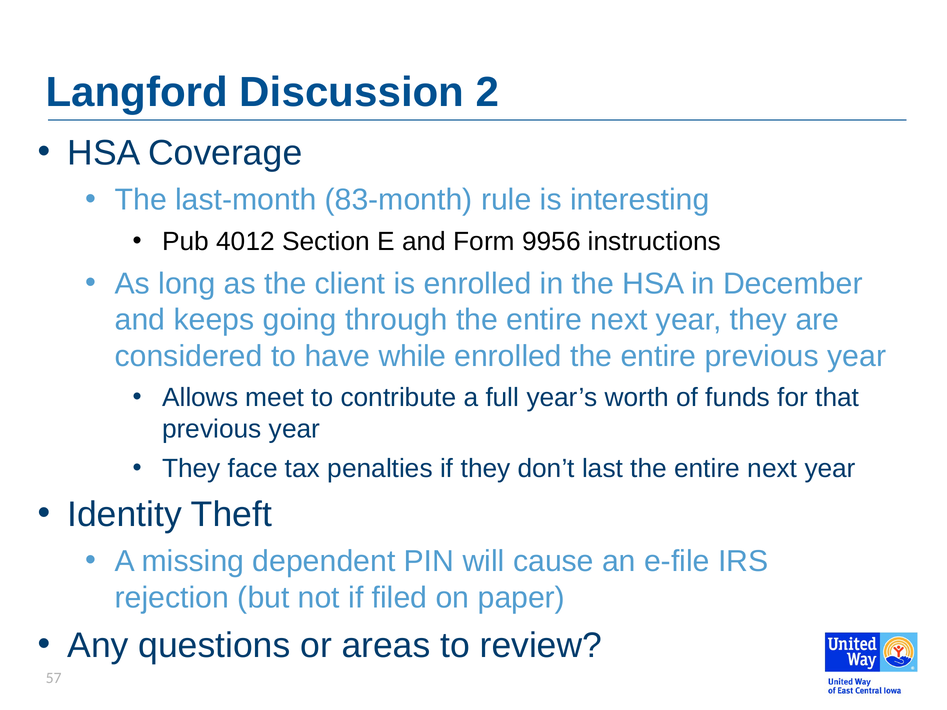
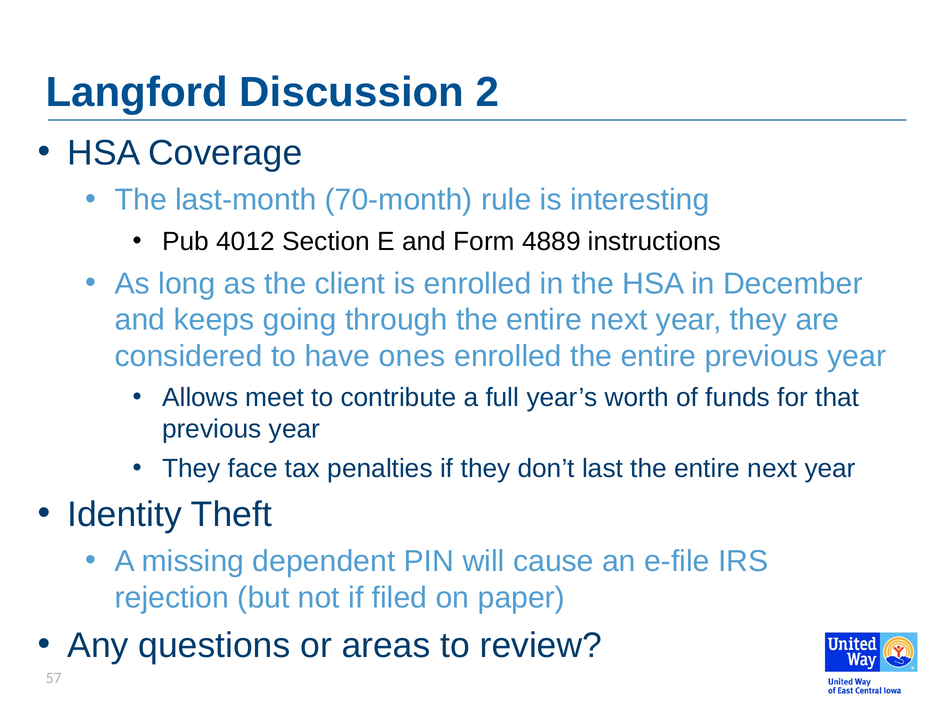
83-month: 83-month -> 70-month (399, 200)
9956: 9956 -> 4889 (551, 242)
while: while -> ones (412, 356)
